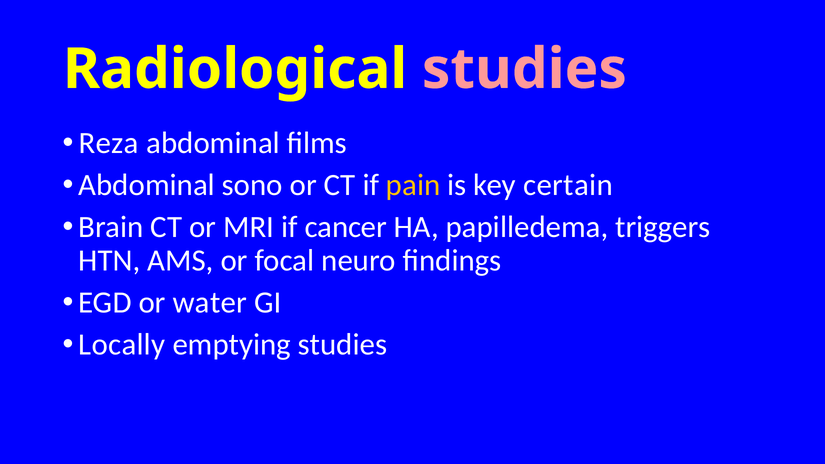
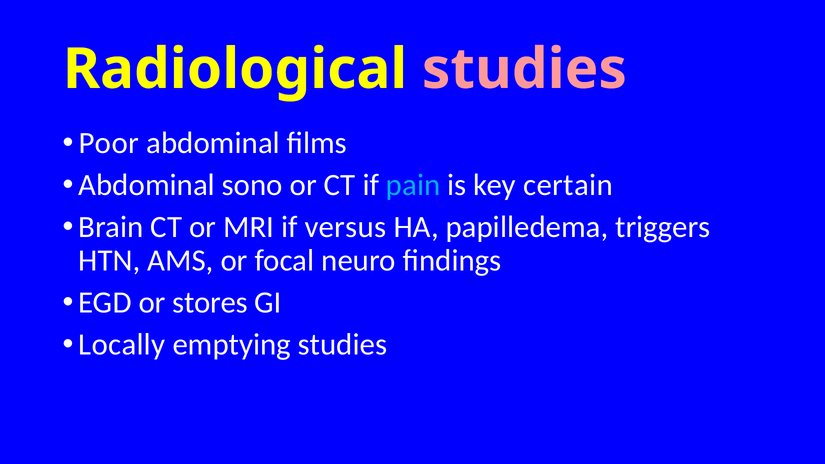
Reza: Reza -> Poor (109, 143)
pain colour: yellow -> light blue (413, 185)
cancer: cancer -> versus (346, 227)
water: water -> stores (210, 303)
